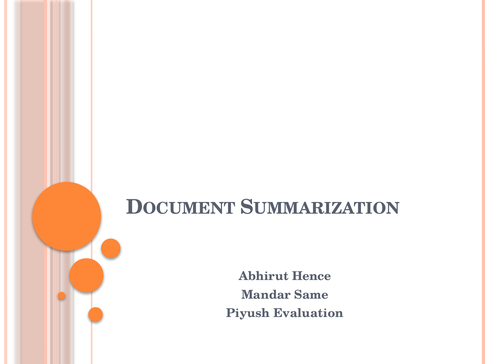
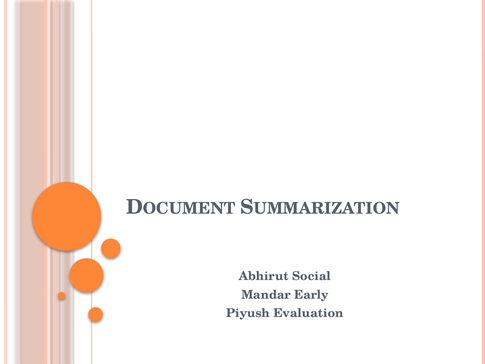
Hence: Hence -> Social (312, 276)
Same: Same -> Early (311, 294)
